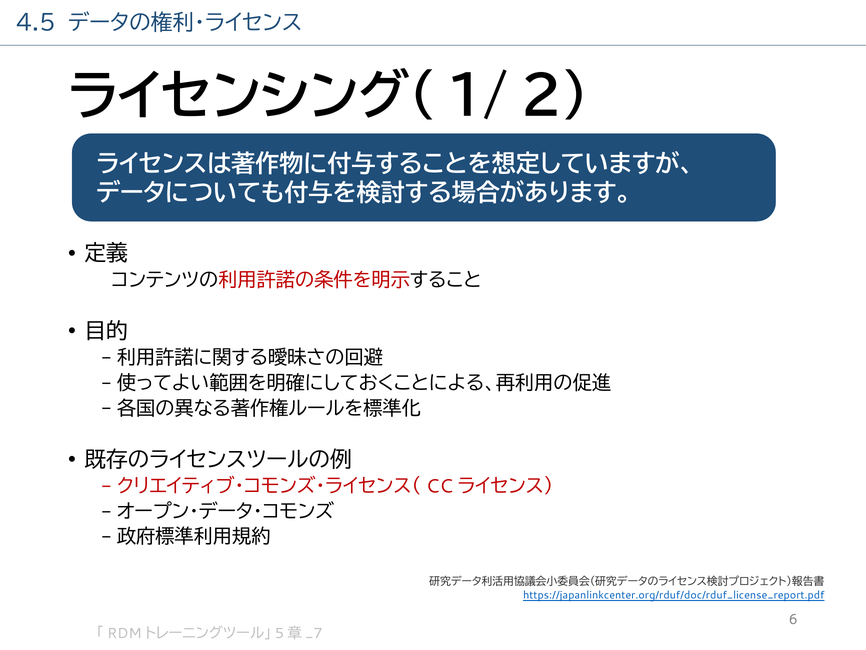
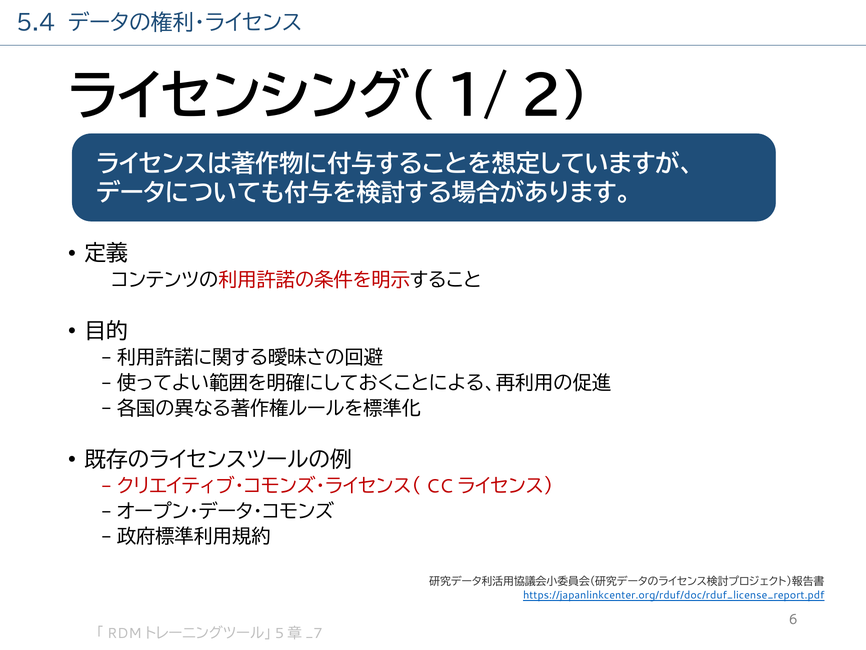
4.5: 4.5 -> 5.4 (36, 23)
